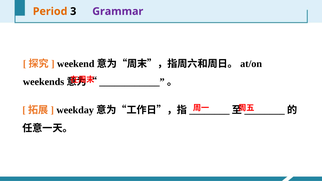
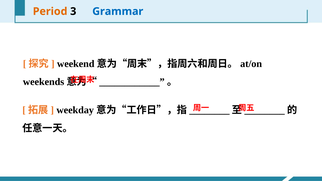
Grammar colour: purple -> blue (118, 11)
